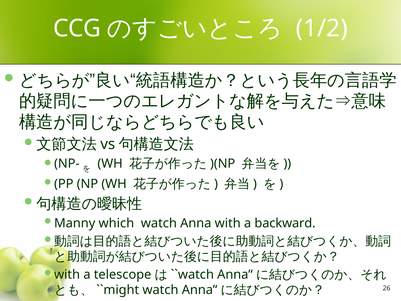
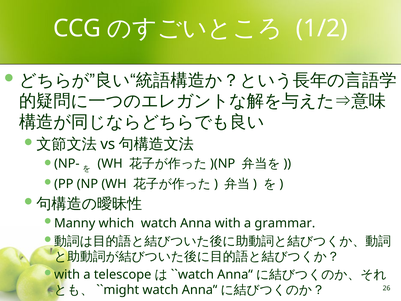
backward: backward -> grammar (285, 223)
